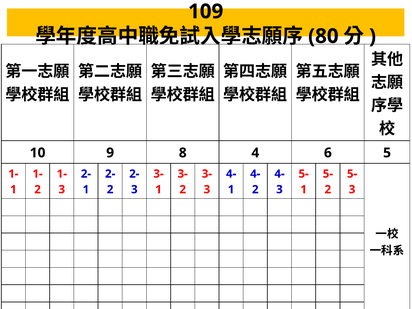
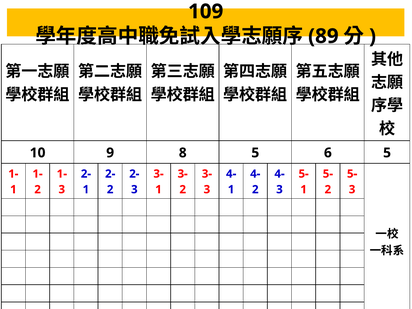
80: 80 -> 89 (323, 36)
8 4: 4 -> 5 (255, 153)
